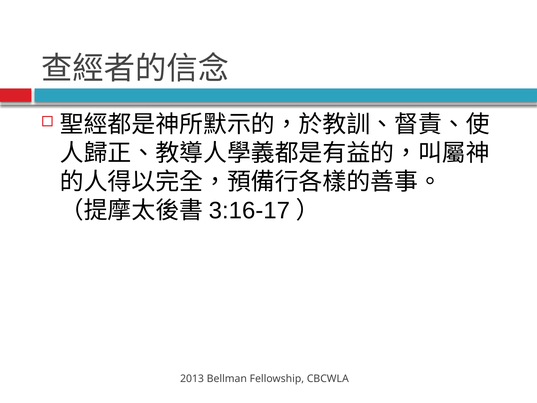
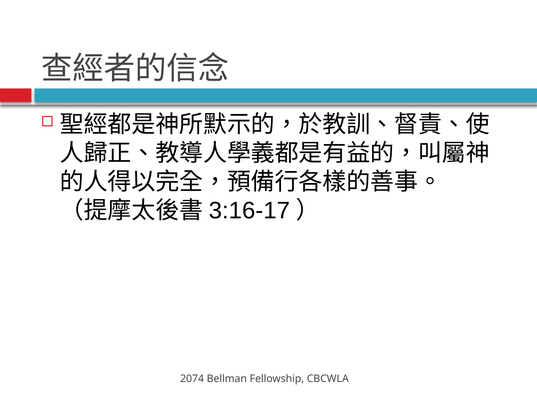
2013: 2013 -> 2074 (192, 378)
